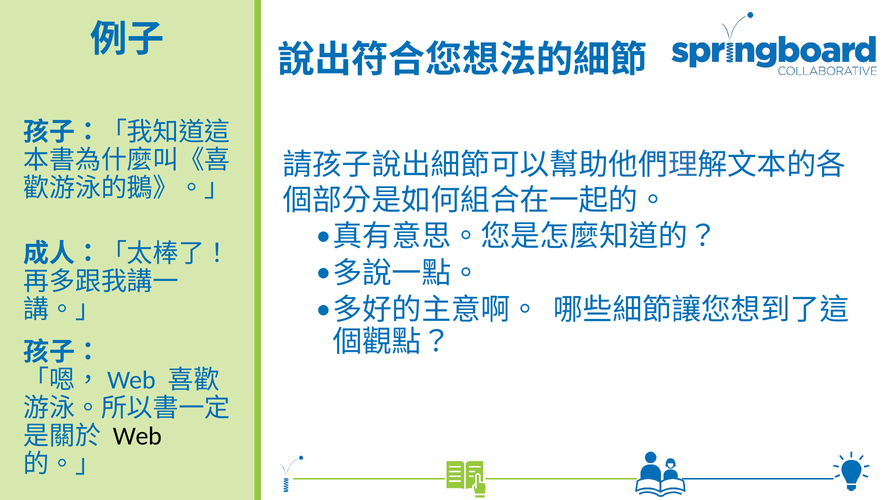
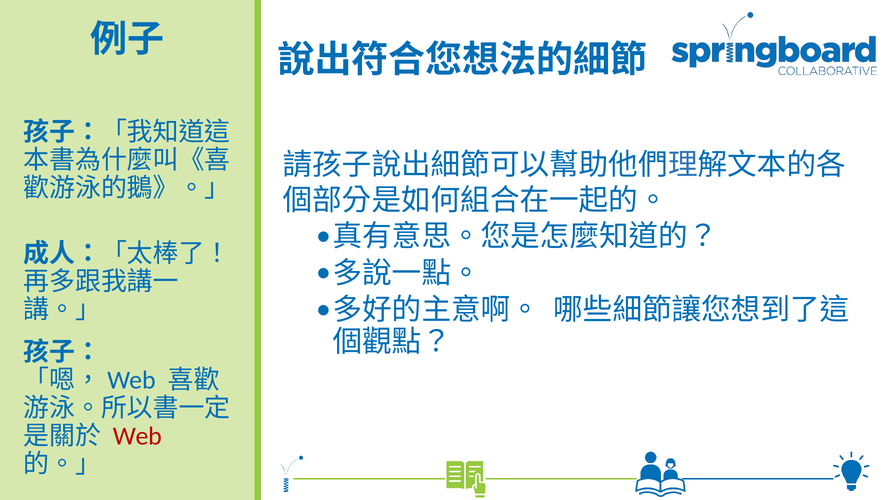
Web colour: black -> red (137, 436)
